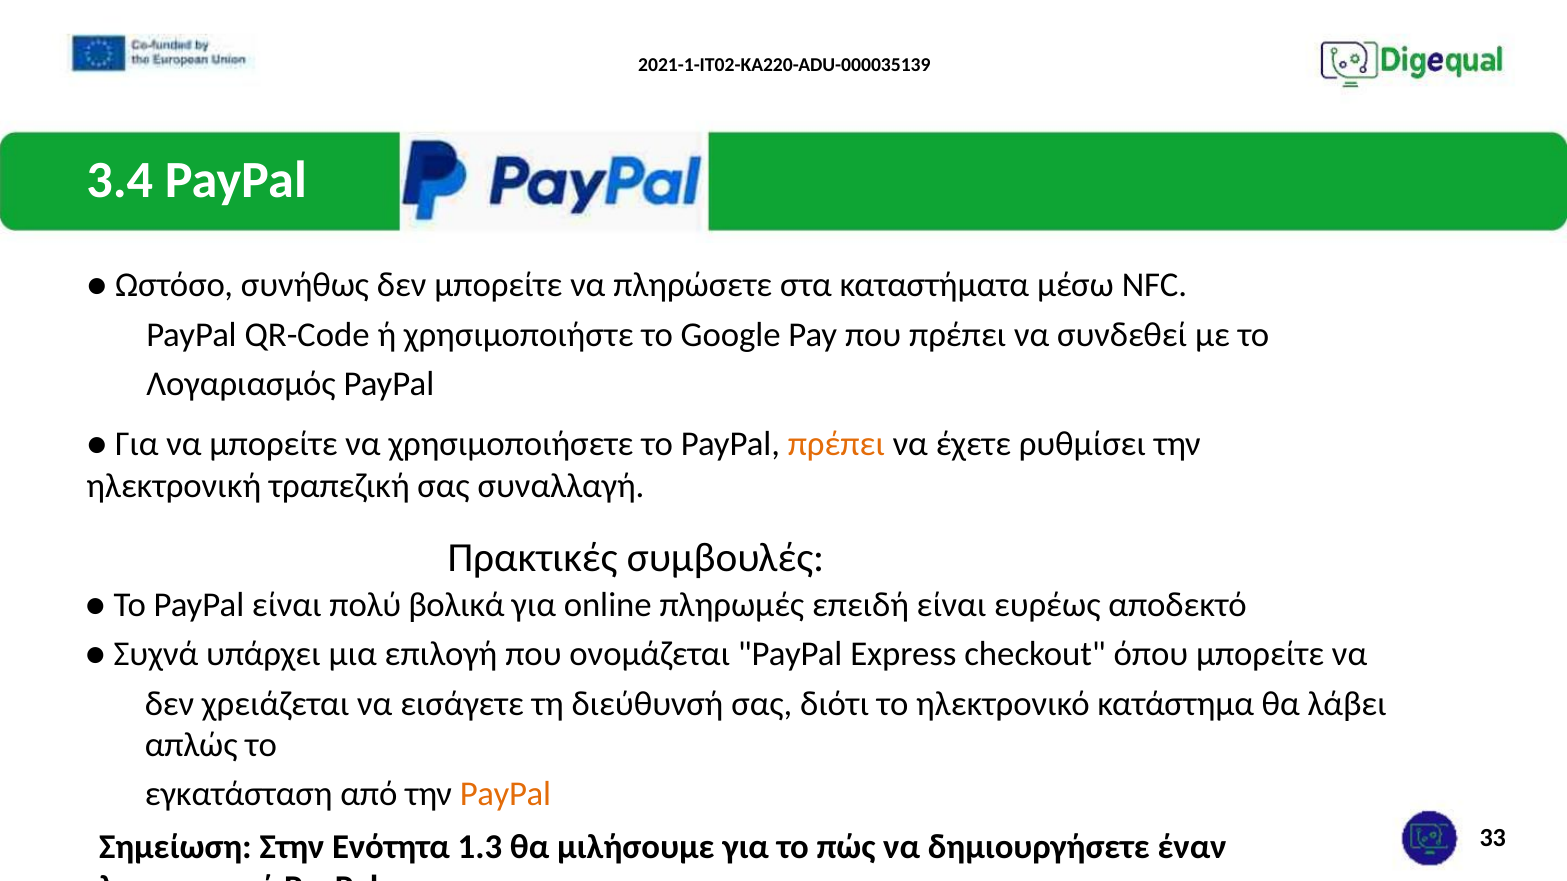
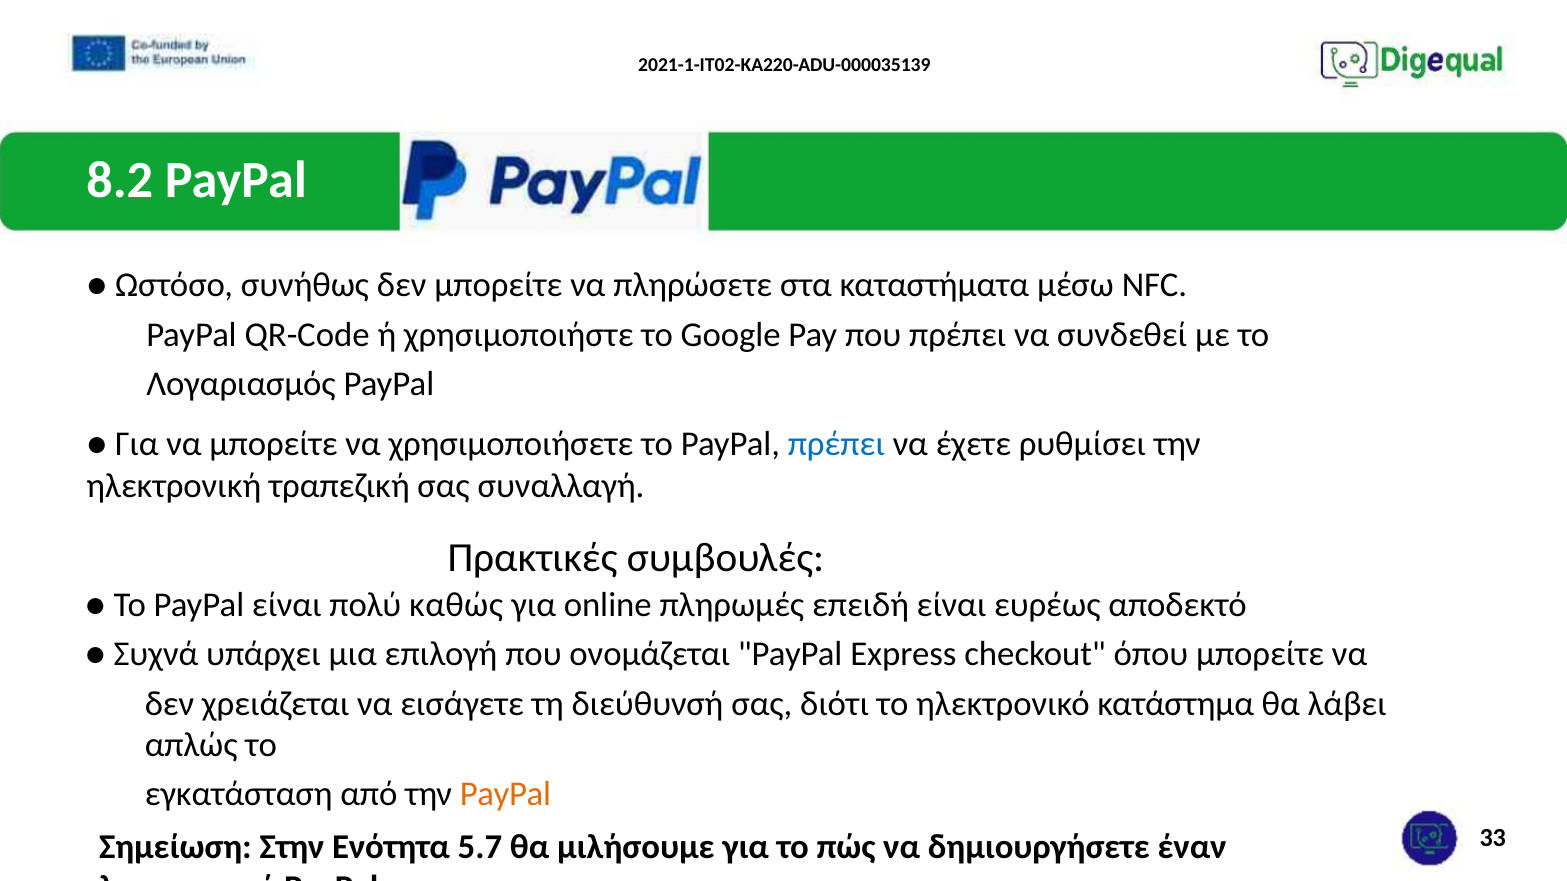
3.4: 3.4 -> 8.2 (120, 180)
πρέπει colour: orange -> blue (836, 445)
βολικά: βολικά -> καθώς (456, 605)
1.3: 1.3 -> 5.7 (480, 848)
